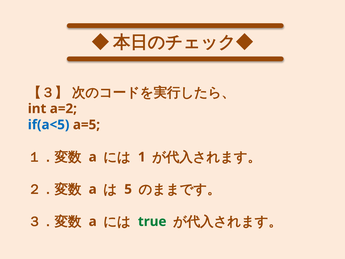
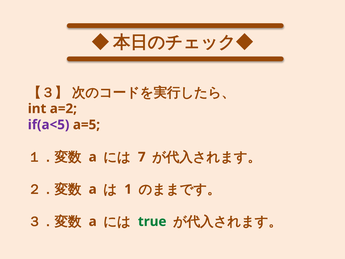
if(a<5 colour: blue -> purple (49, 125)
1: 1 -> 7 (142, 157)
5: 5 -> 1 (128, 189)
